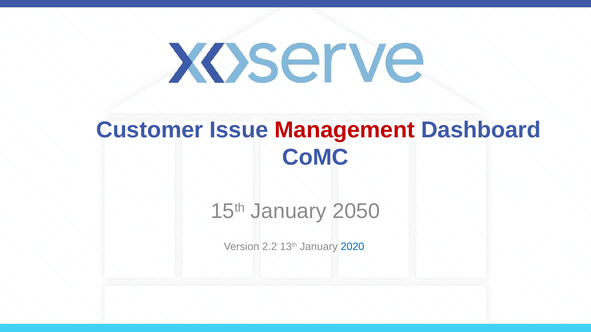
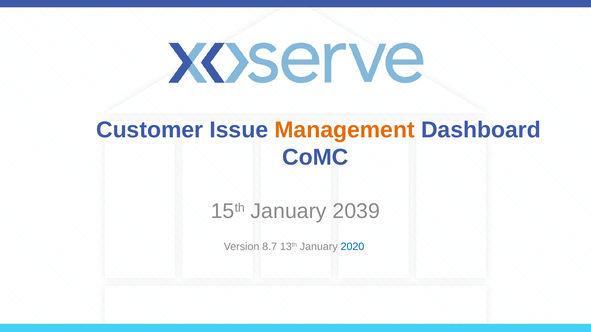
Management colour: red -> orange (345, 130)
2050: 2050 -> 2039 (356, 211)
2.2: 2.2 -> 8.7 (270, 247)
